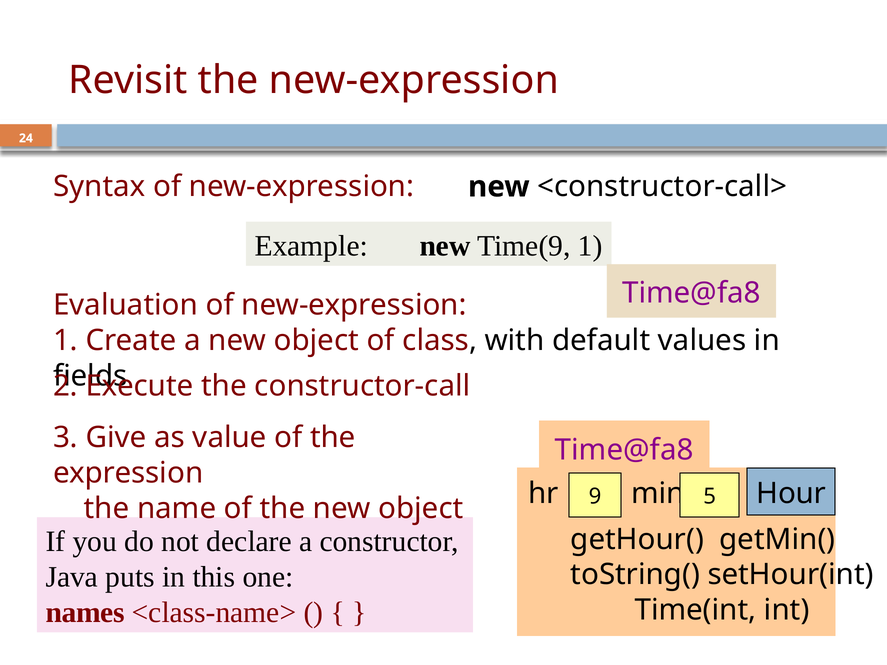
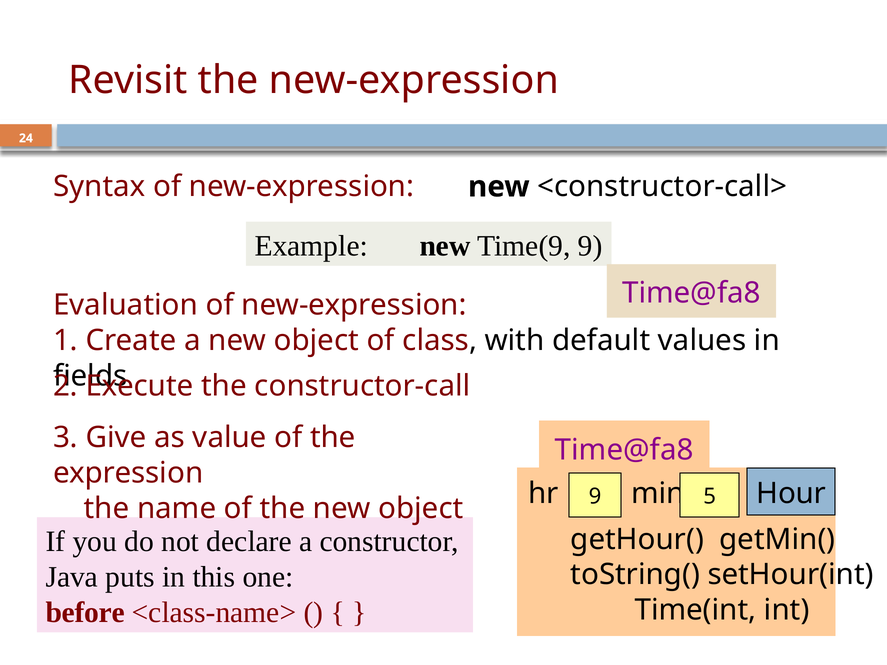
Time(9 1: 1 -> 9 (590, 246)
names: names -> before (85, 613)
